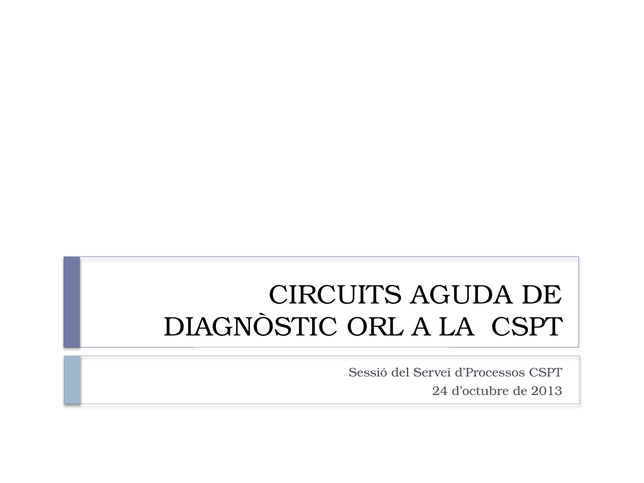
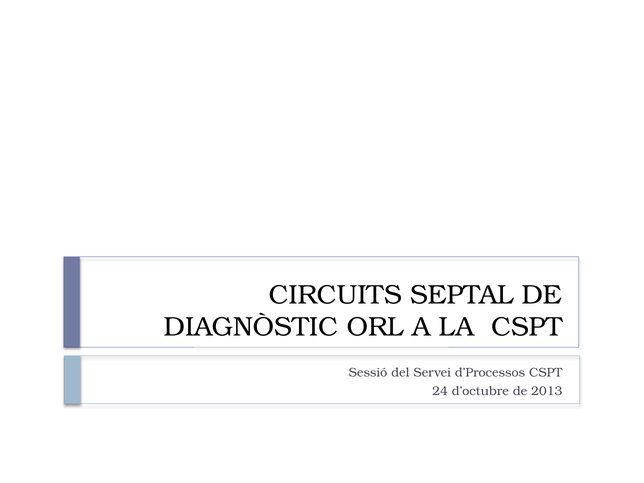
AGUDA: AGUDA -> SEPTAL (462, 295)
